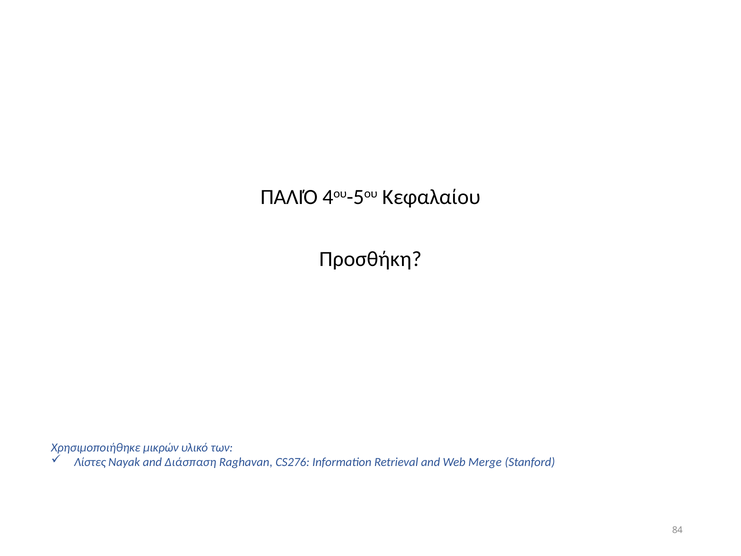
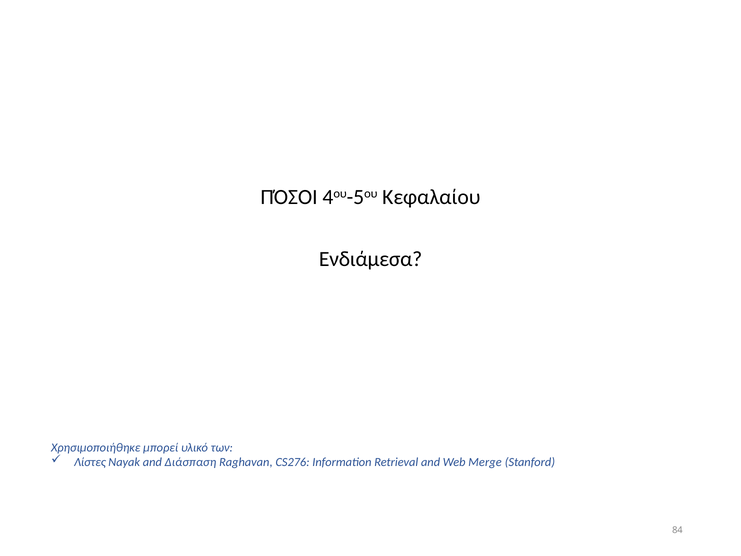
ΠΑΛΙΌ: ΠΑΛΙΌ -> ΠΌΣΟΙ (289, 197)
Προσθήκη: Προσθήκη -> Ενδιάμεσα (371, 259)
μικρών: μικρών -> μπορεί (161, 447)
